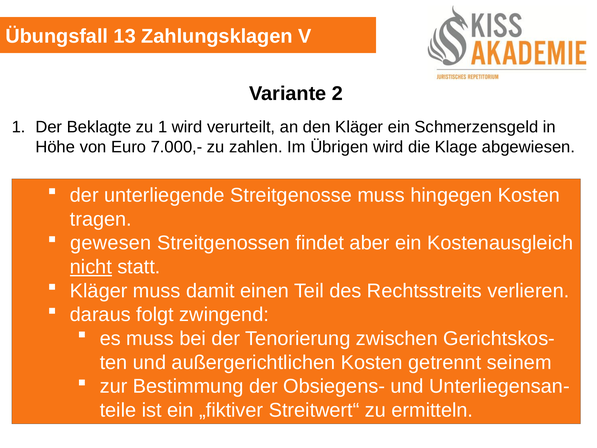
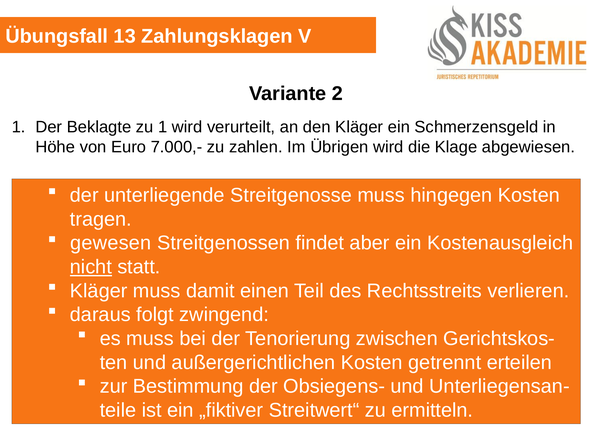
seinem: seinem -> erteilen (519, 362)
